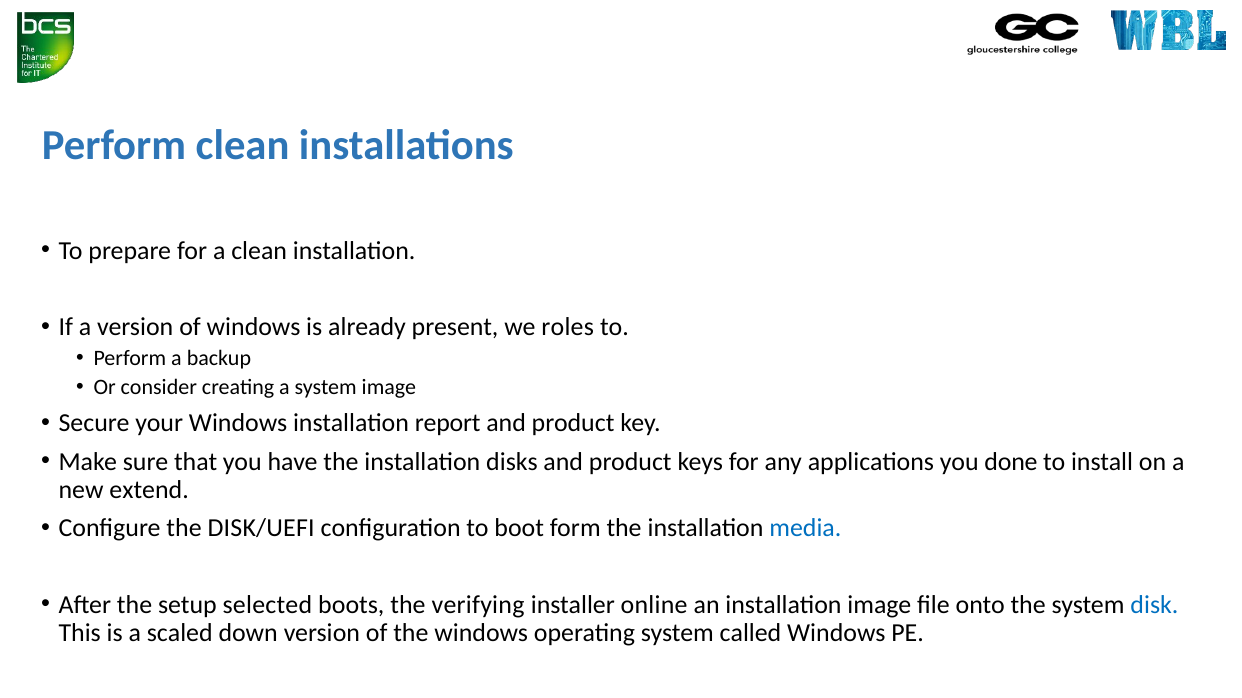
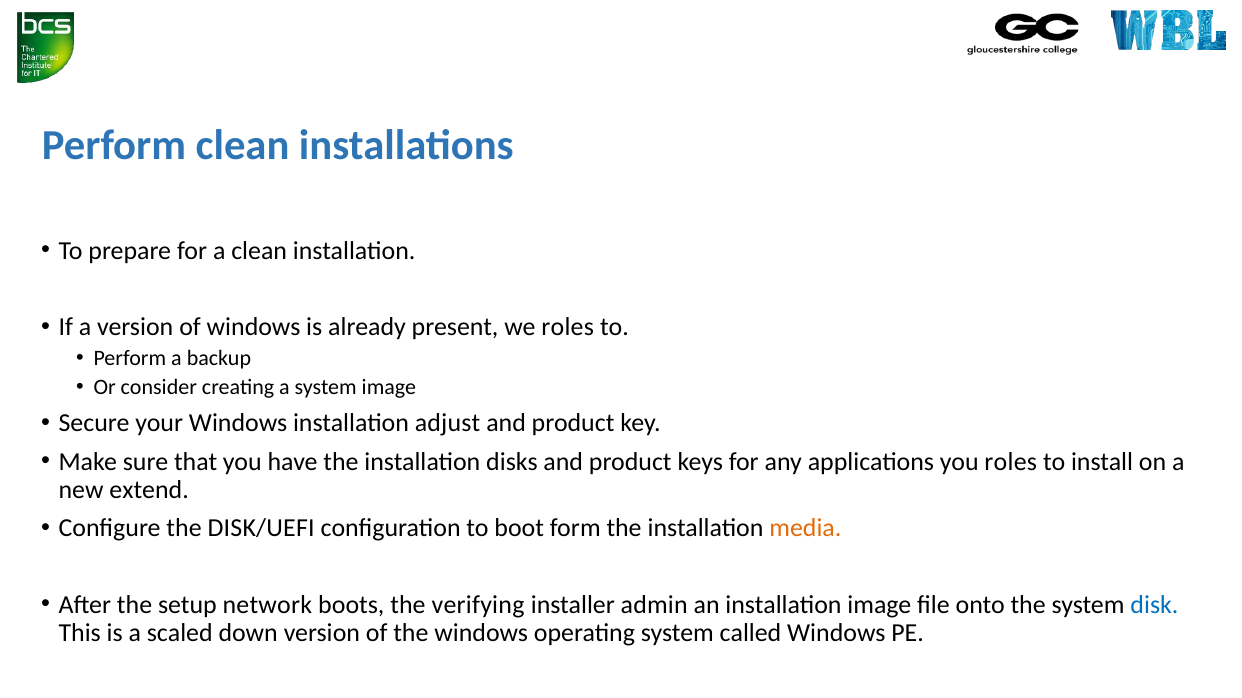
report: report -> adjust (448, 424)
you done: done -> roles (1011, 462)
media colour: blue -> orange (805, 529)
selected: selected -> network (267, 605)
online: online -> admin (654, 605)
